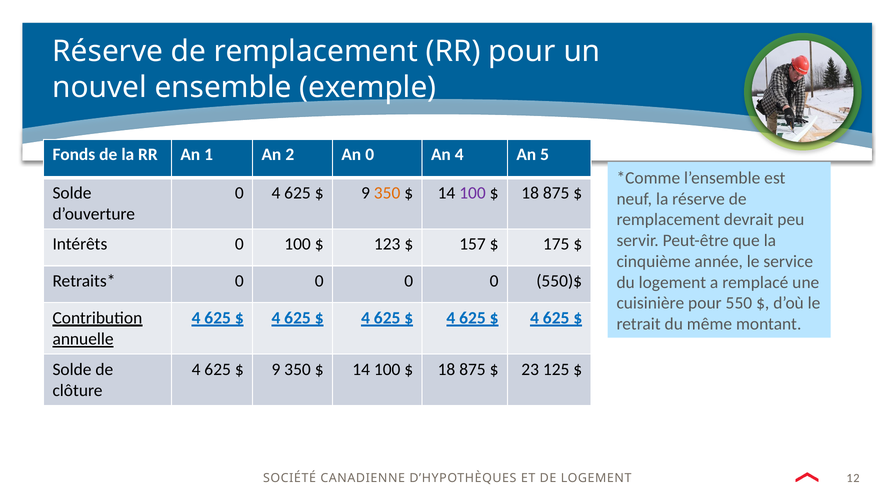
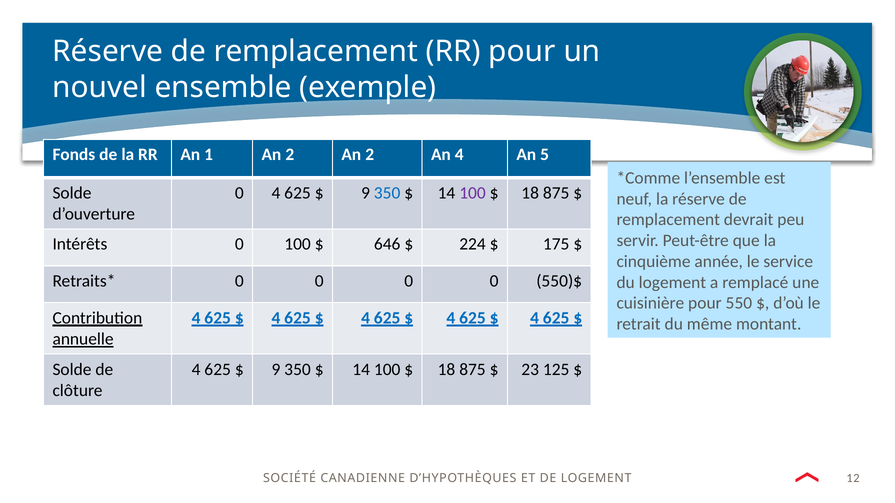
2 An 0: 0 -> 2 (370, 155)
350 colour: orange -> blue (387, 193)
123: 123 -> 646 (387, 244)
157: 157 -> 224 (473, 244)
